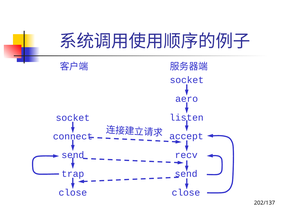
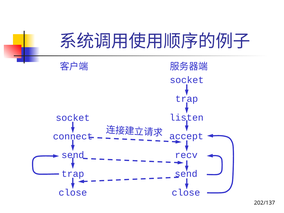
aero: aero -> trap (187, 99)
